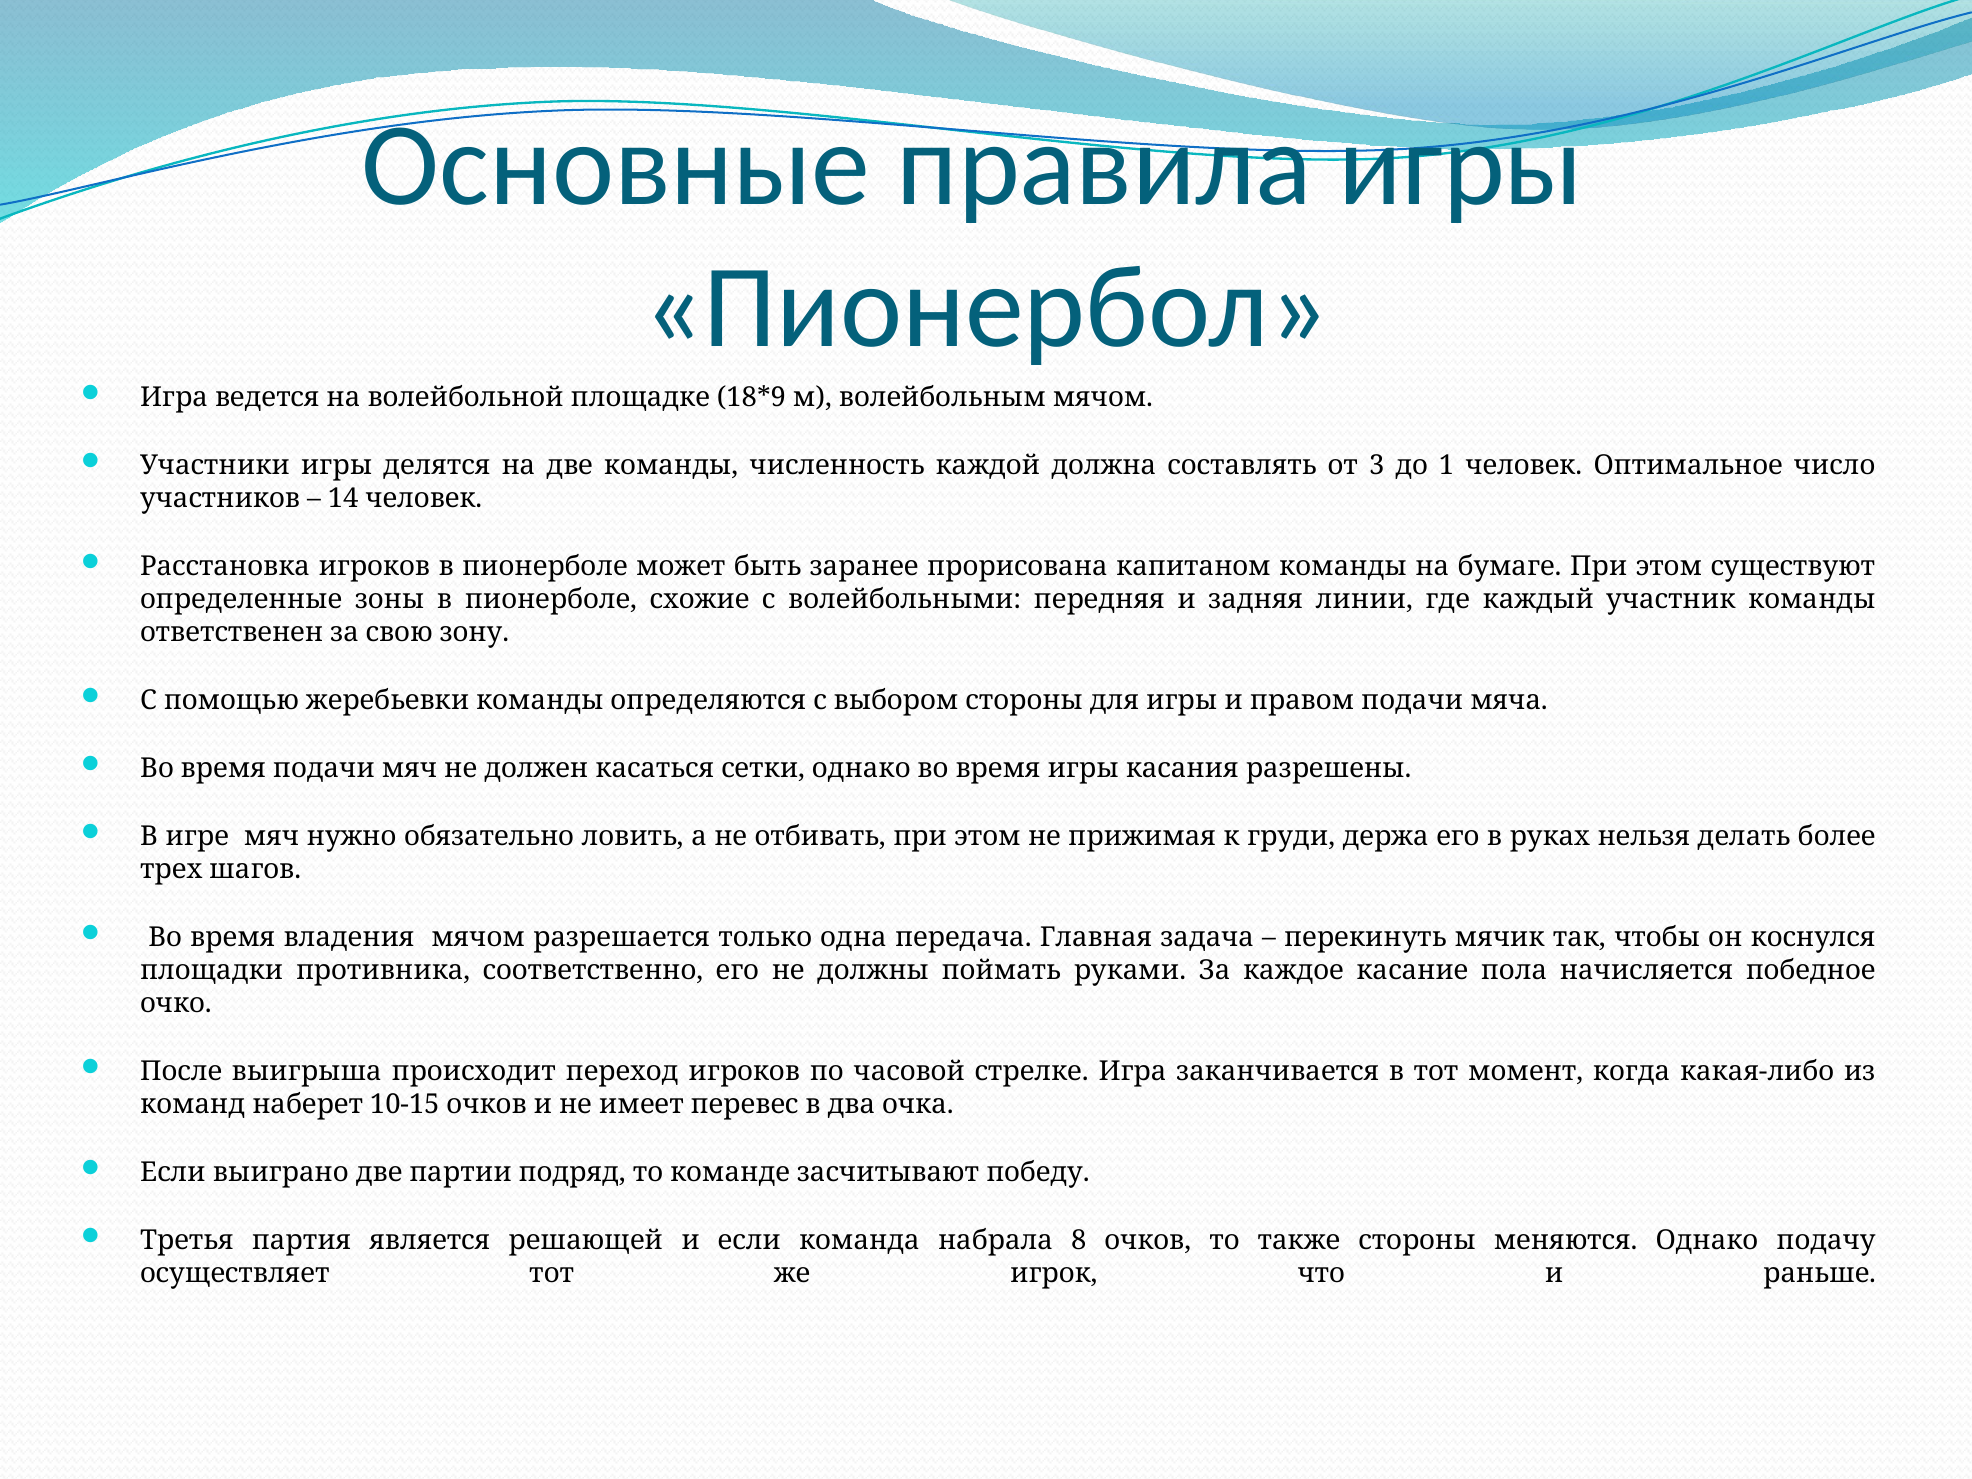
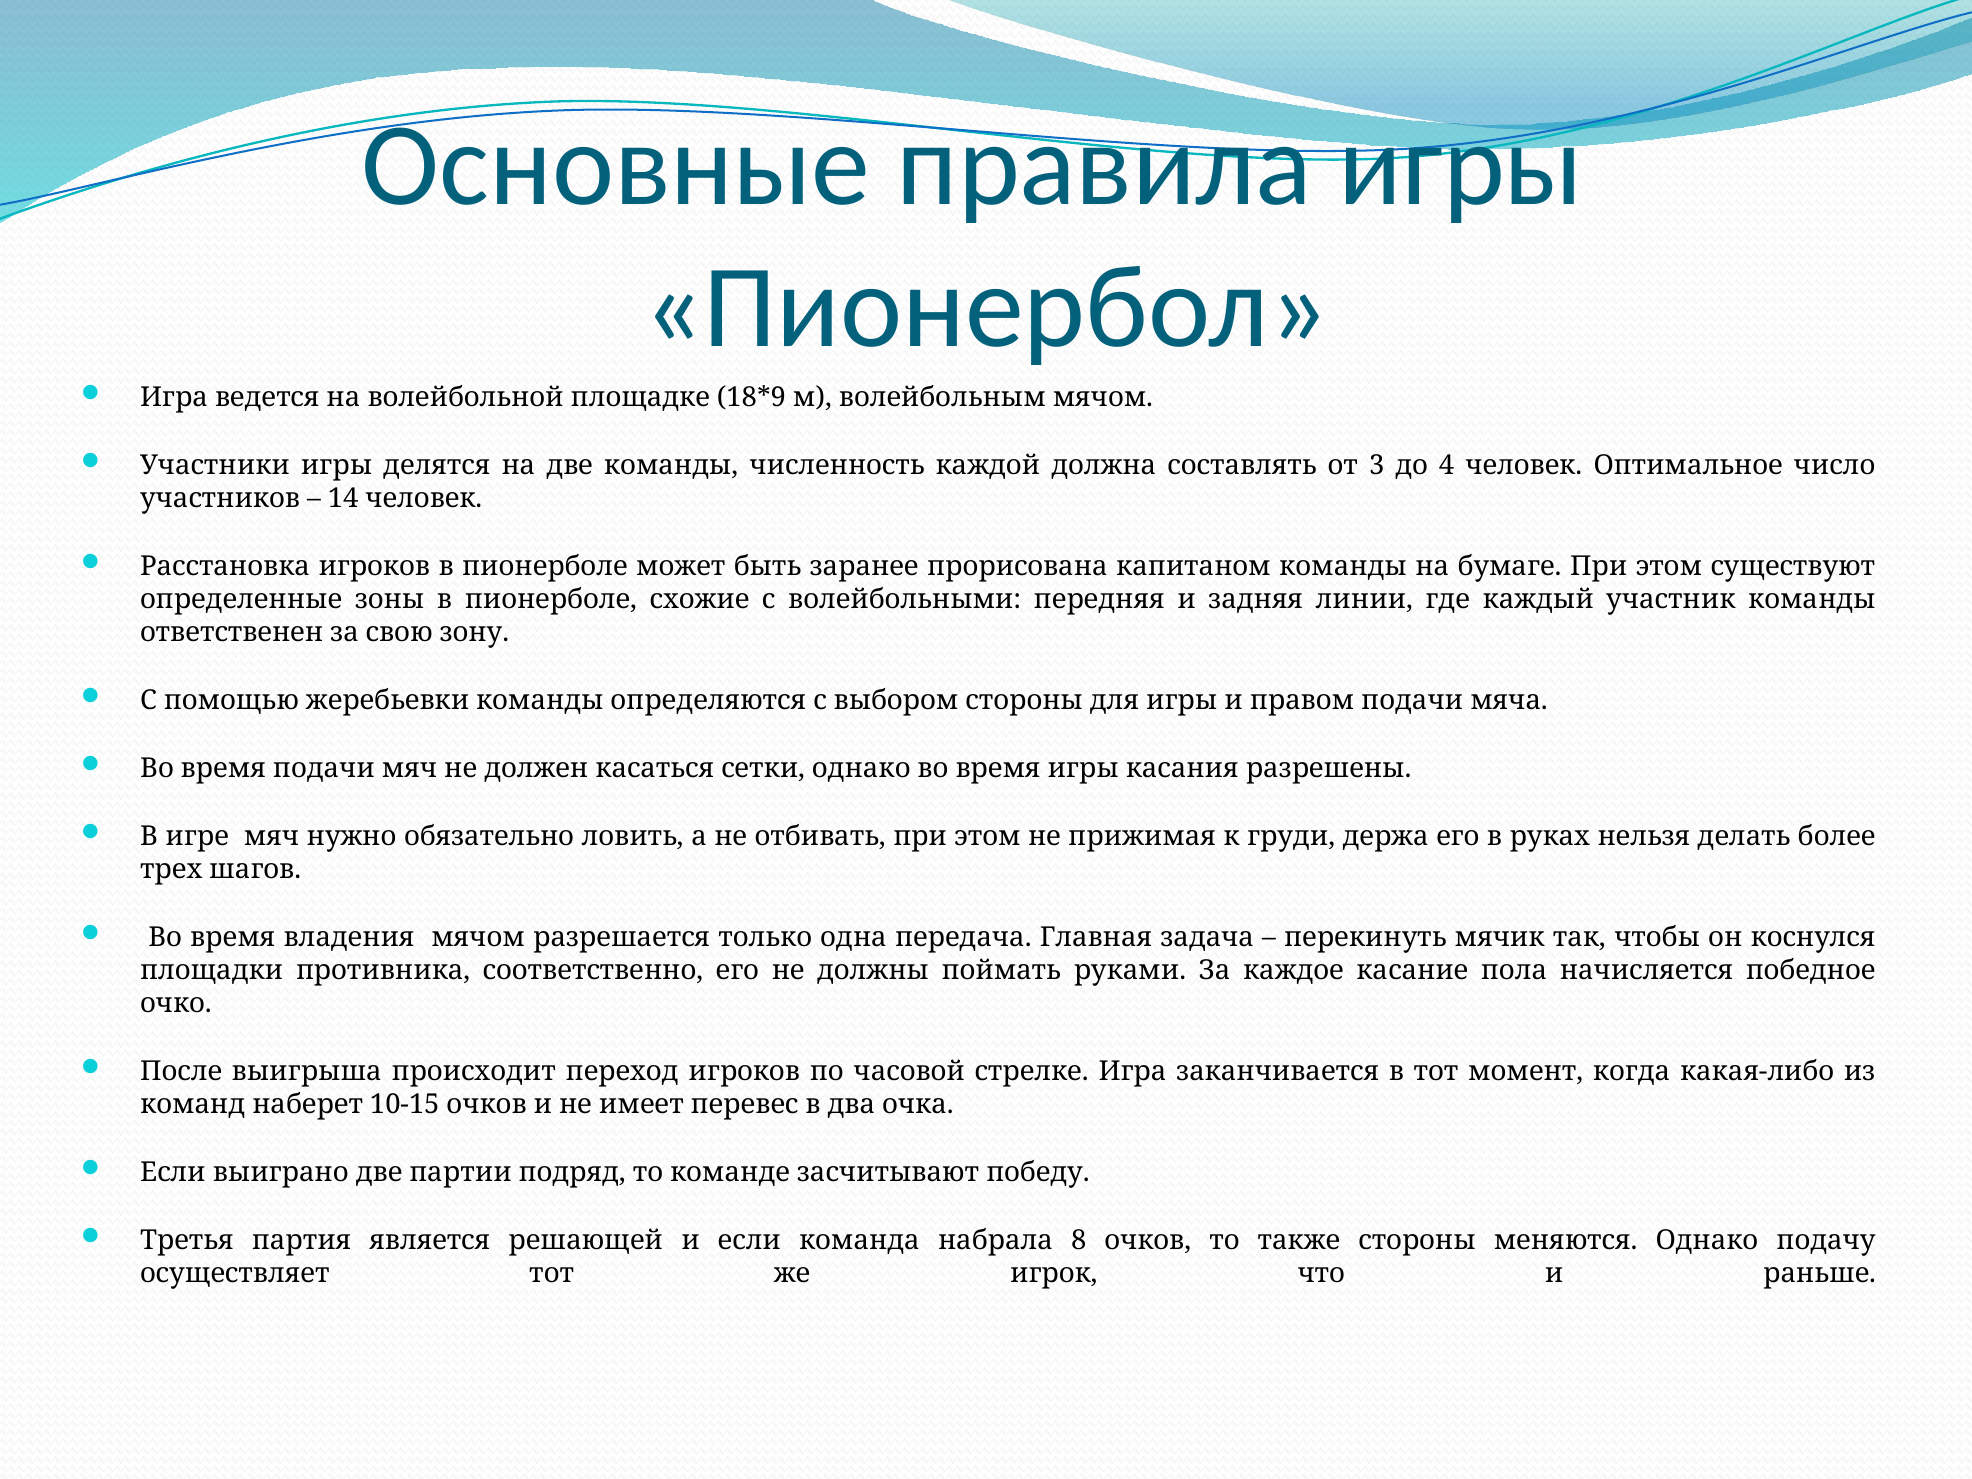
1: 1 -> 4 (1447, 466)
